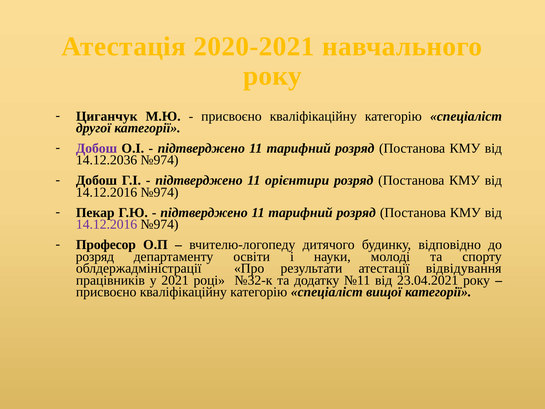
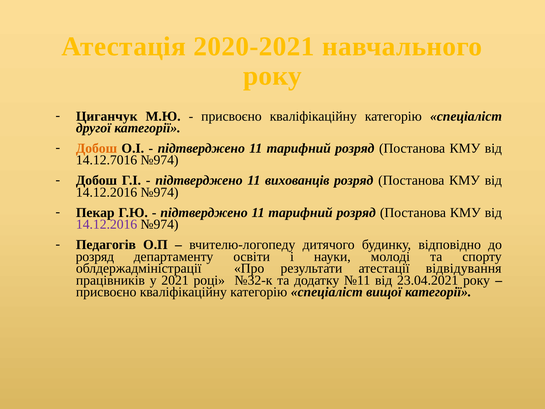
Добош colour: purple -> orange (97, 148)
14.12.2036: 14.12.2036 -> 14.12.7016 (107, 160)
орієнтири: орієнтири -> вихованців (297, 180)
Професор: Професор -> Педагогів (106, 245)
